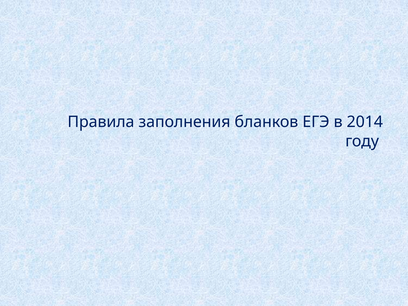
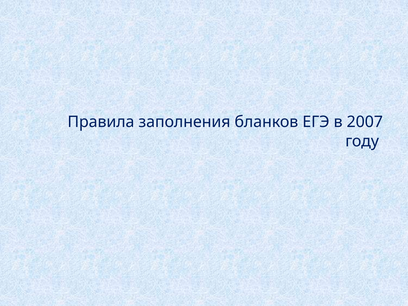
2014: 2014 -> 2007 (365, 122)
